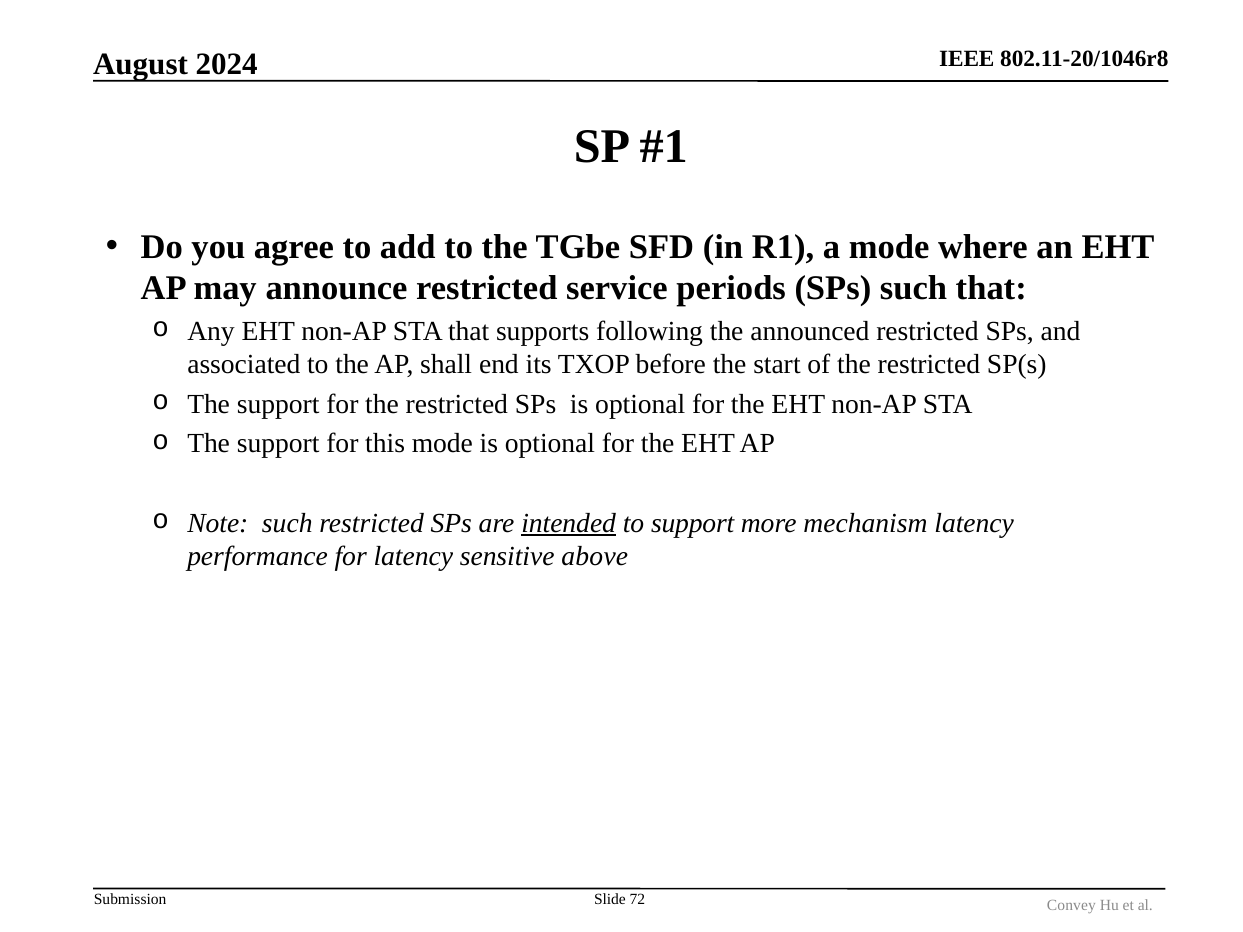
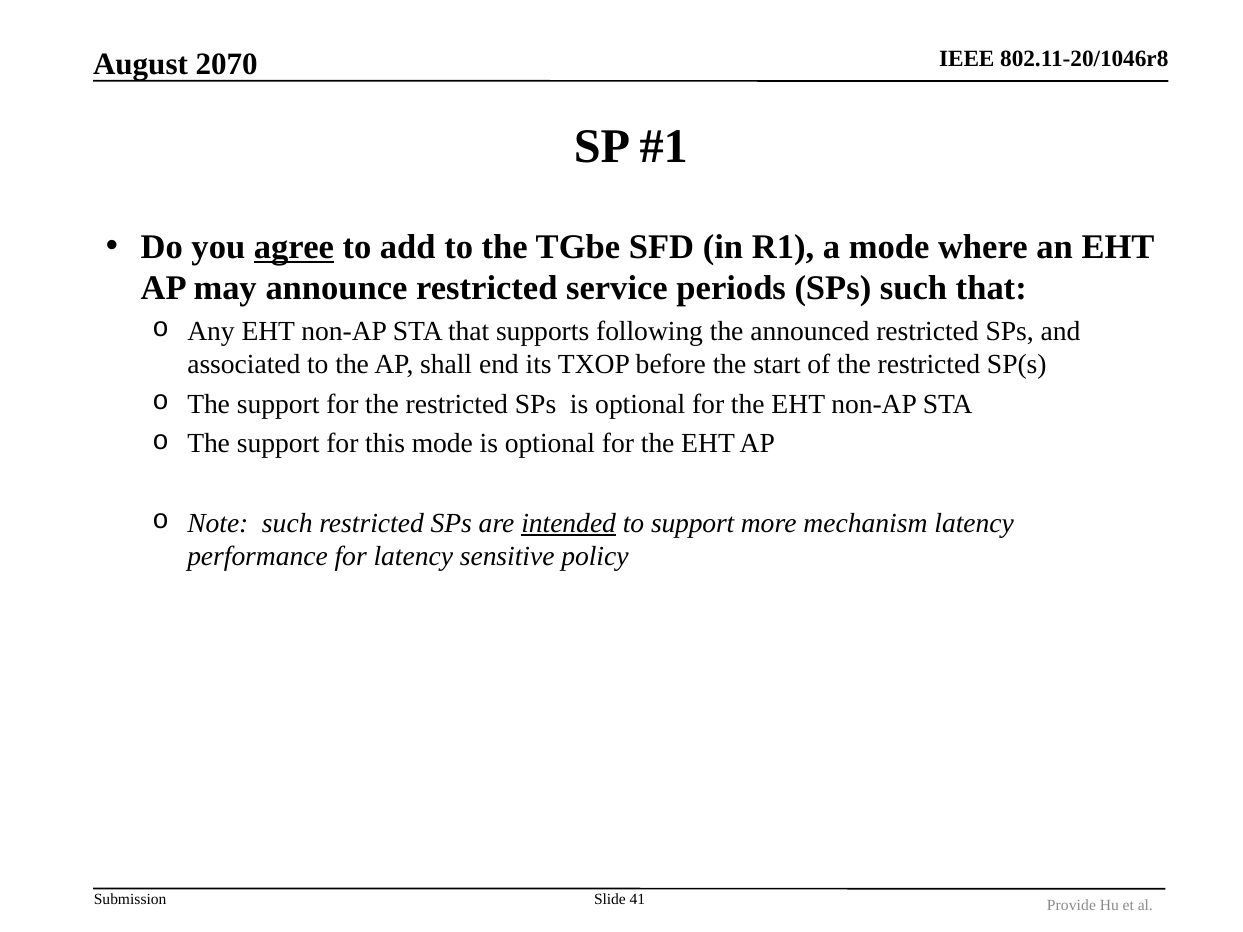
2024: 2024 -> 2070 (227, 64)
agree underline: none -> present (294, 247)
above: above -> policy (595, 556)
72: 72 -> 41 (637, 899)
Convey: Convey -> Provide (1071, 905)
